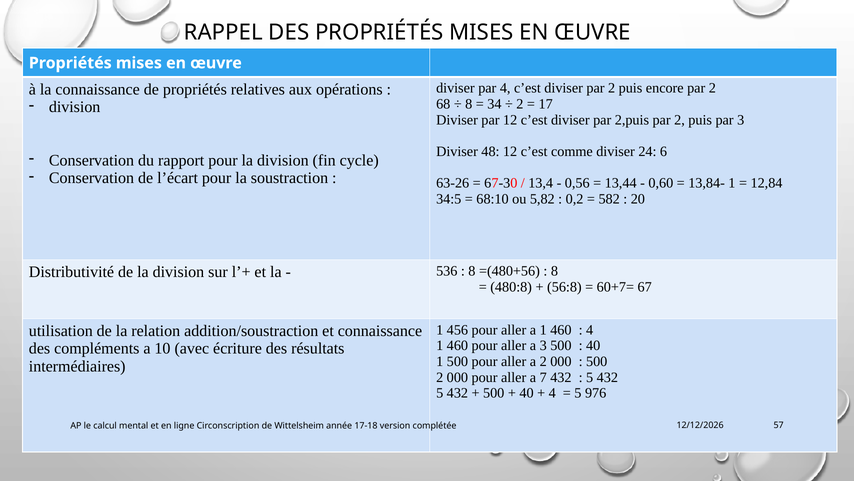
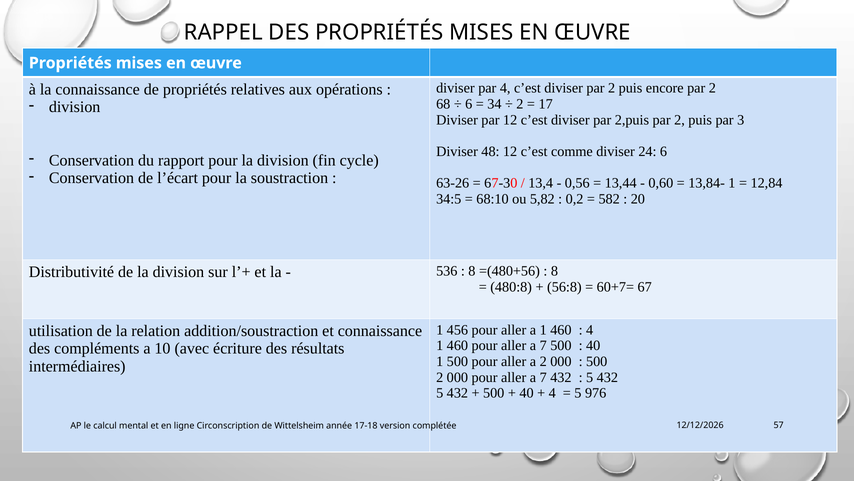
8: 8 -> 6 (469, 104)
3: 3 -> 7 (543, 345)
